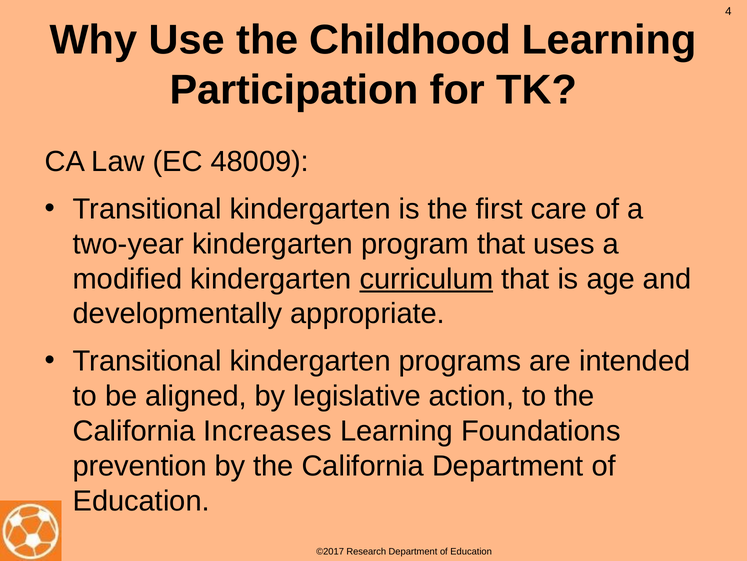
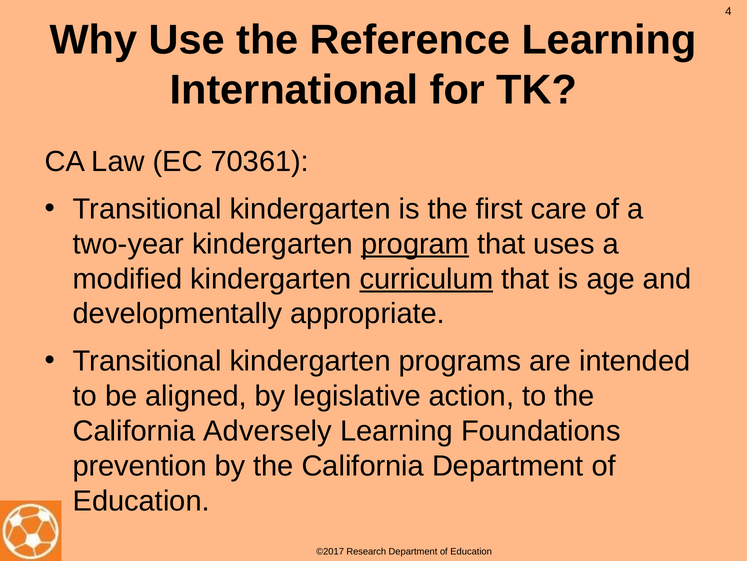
Childhood: Childhood -> Reference (410, 40)
Participation: Participation -> International (294, 90)
48009: 48009 -> 70361 (260, 161)
program underline: none -> present (415, 244)
Increases: Increases -> Adversely (268, 430)
